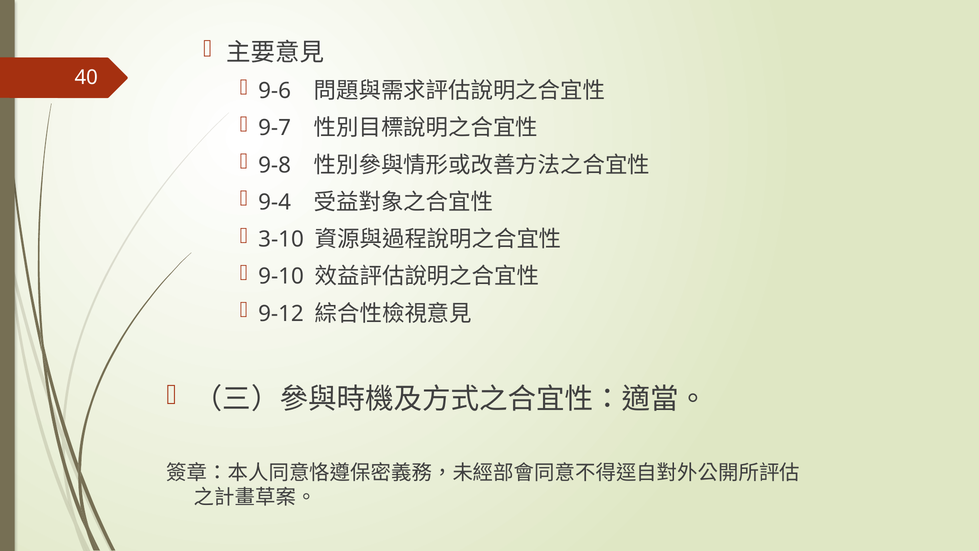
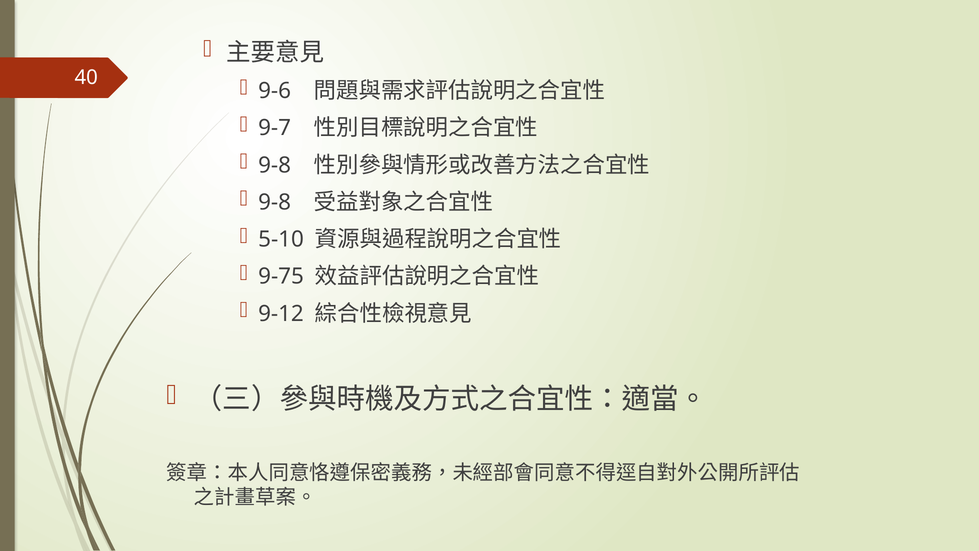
9-4: 9-4 -> 9-8 (275, 202)
3-10: 3-10 -> 5-10 (281, 239)
9-10: 9-10 -> 9-75 (281, 276)
